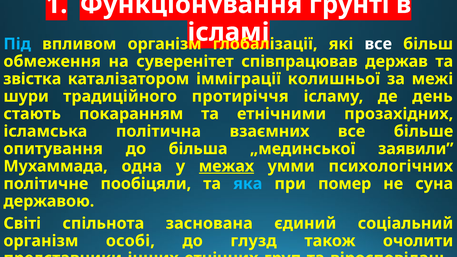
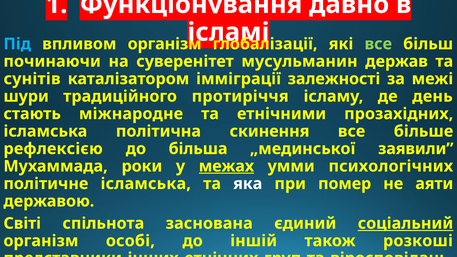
ґрунті: ґрунті -> давно (349, 4)
все colour: white -> light green (378, 44)
обмеження: обмеження -> починаючи (52, 61)
співпрацював: співпрацював -> мусульманин (299, 61)
звістка: звістка -> сунітів (32, 79)
колишньої: колишньої -> залежності (334, 79)
покаранням: покаранням -> міжнародне (131, 114)
політична взаємних: взаємних -> скинення (269, 131)
опитування: опитування -> рефлексією (53, 149)
одна: одна -> роки (142, 166)
політичне пообіцяли: пообіцяли -> ісламська (146, 184)
яка colour: light blue -> white (248, 184)
суна: суна -> аяти (434, 184)
соціальний underline: none -> present (405, 223)
глузд: глузд -> іншій (254, 241)
очолити: очолити -> розкоші (418, 241)
